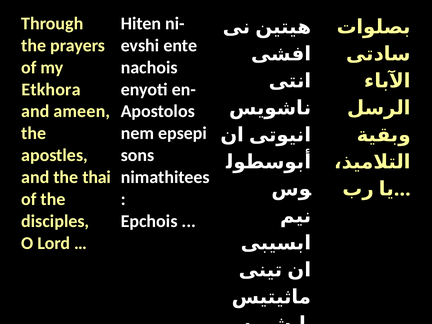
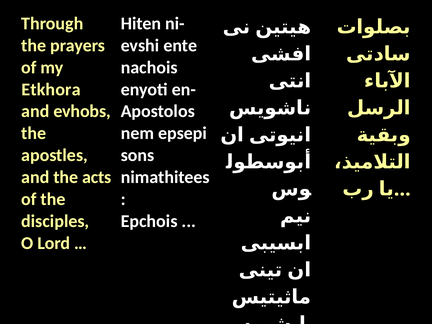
ameen: ameen -> evhobs (82, 111)
thai: thai -> acts (97, 177)
